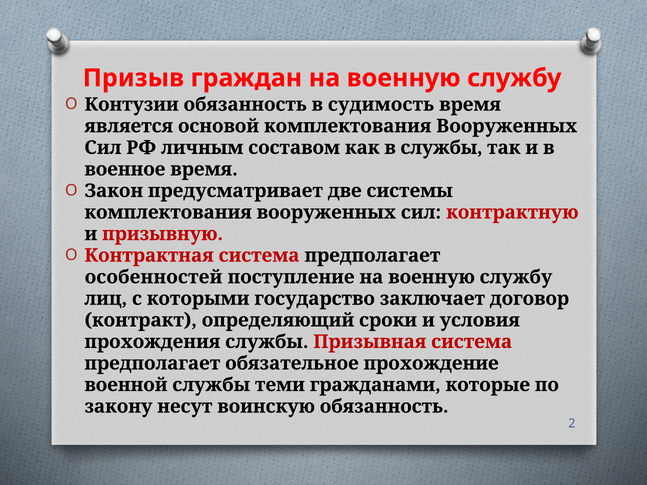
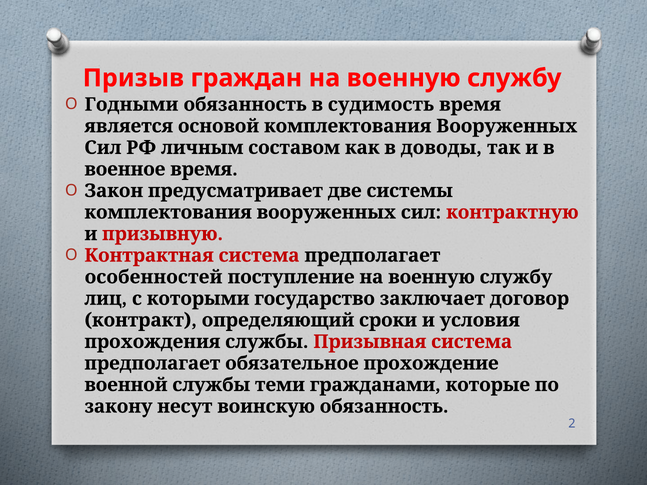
Контузии: Контузии -> Годными (131, 105)
в службы: службы -> доводы (441, 148)
